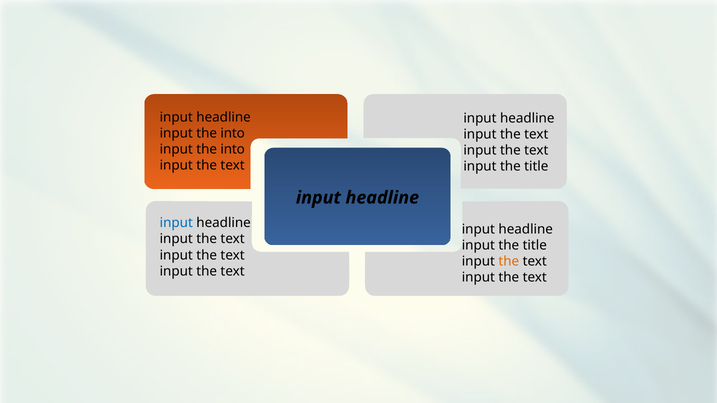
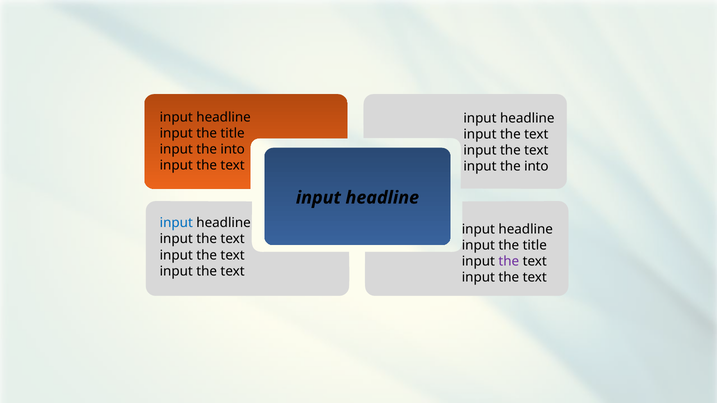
into: into -> title (233, 133)
title: title -> into (536, 167)
the colour: orange -> purple (509, 262)
